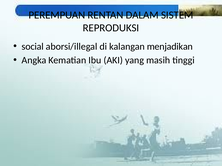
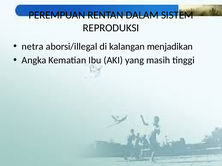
social: social -> netra (33, 47)
